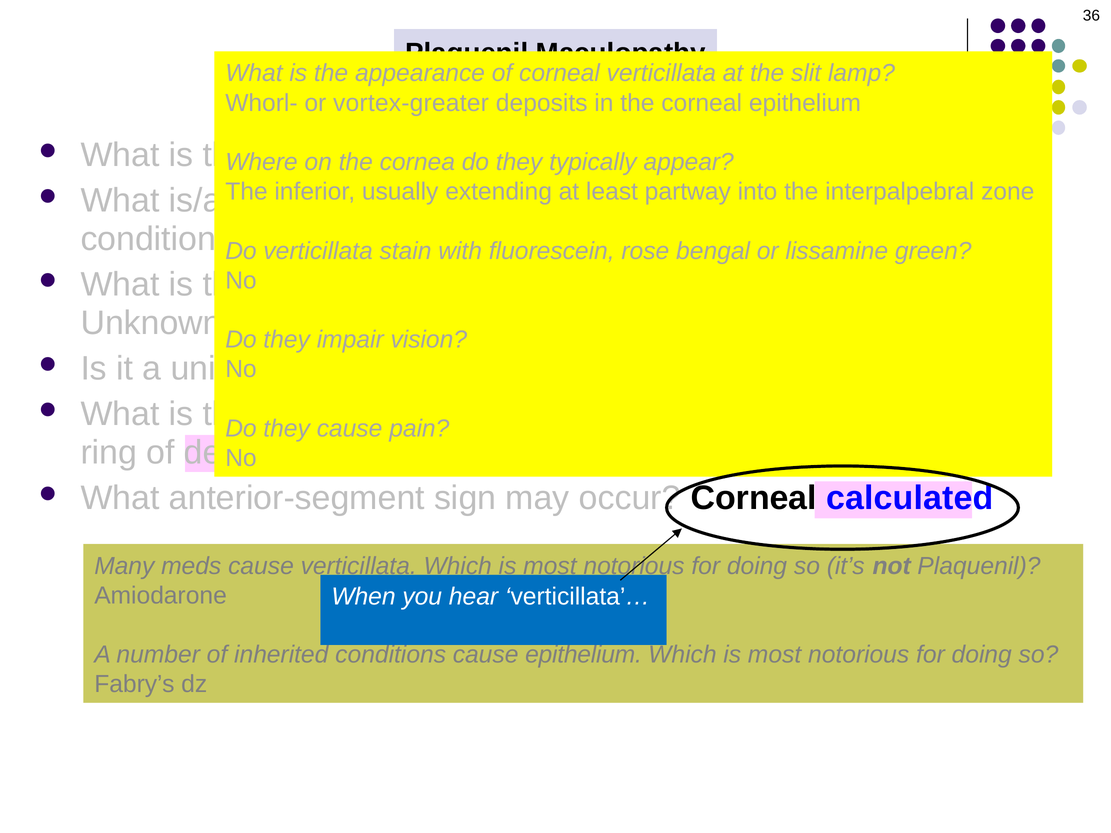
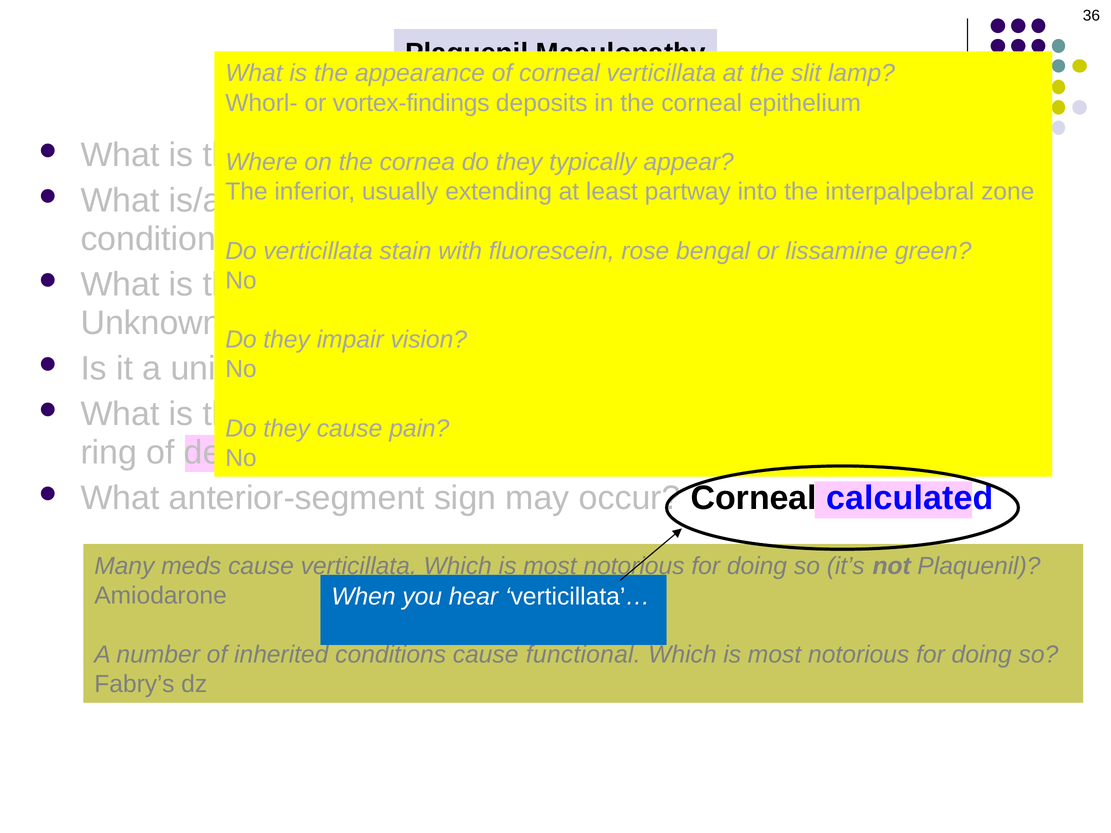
vortex-greater: vortex-greater -> vortex-findings (411, 103)
cause epithelium: epithelium -> functional (583, 655)
